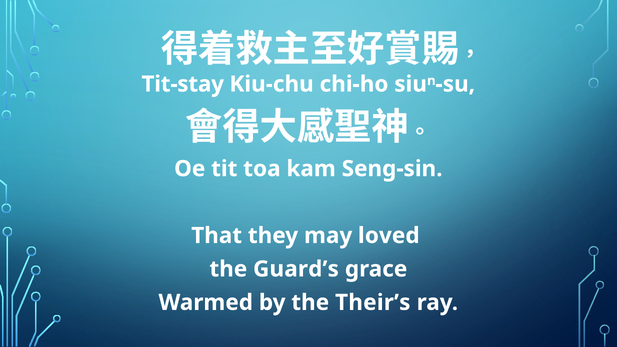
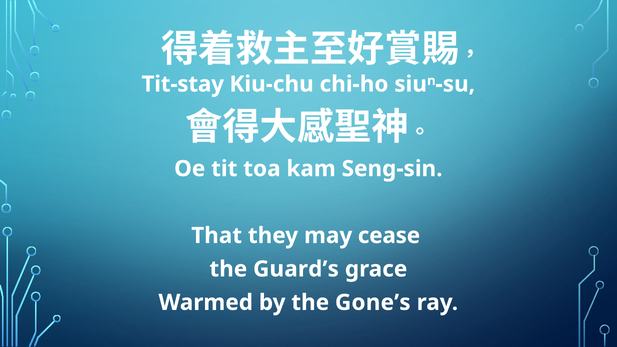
loved: loved -> cease (389, 236)
Their’s: Their’s -> Gone’s (373, 303)
